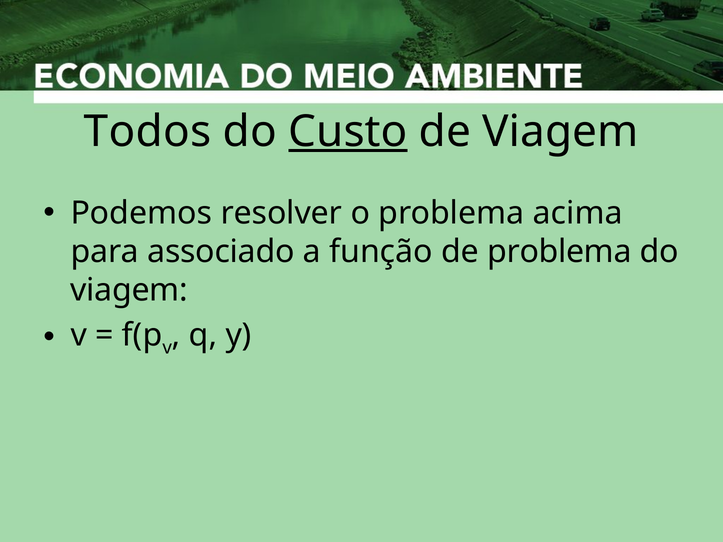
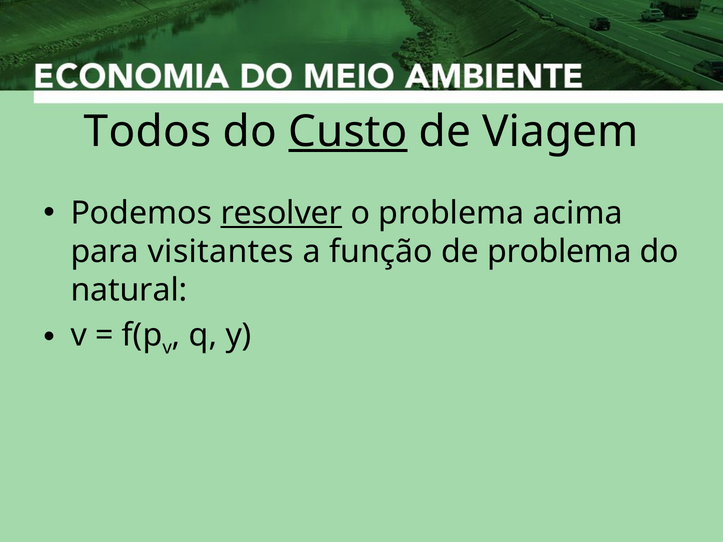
resolver underline: none -> present (281, 213)
associado: associado -> visitantes (221, 252)
viagem: viagem -> natural (129, 290)
